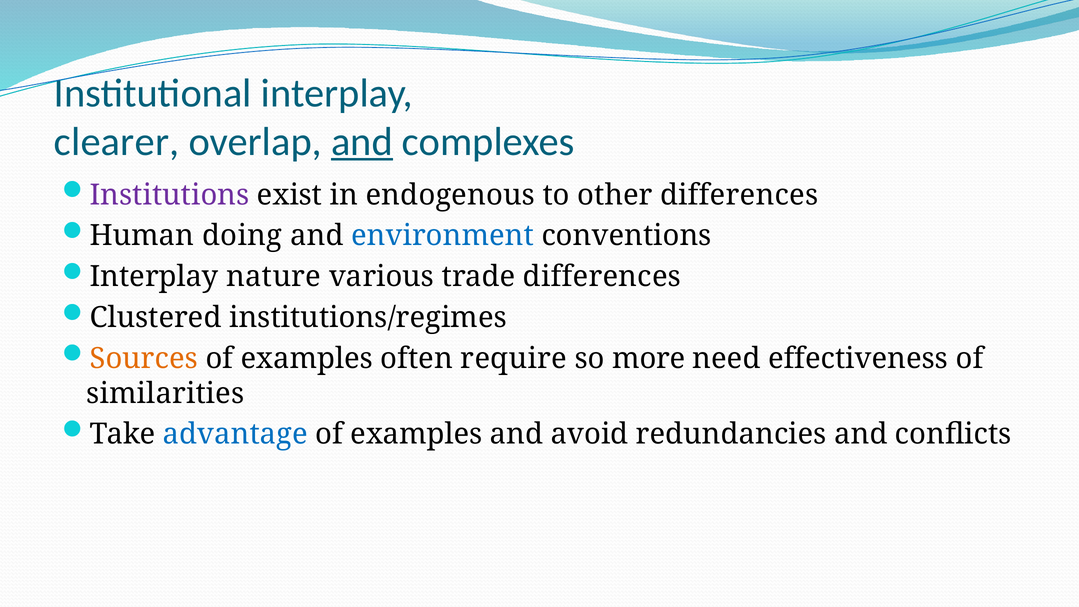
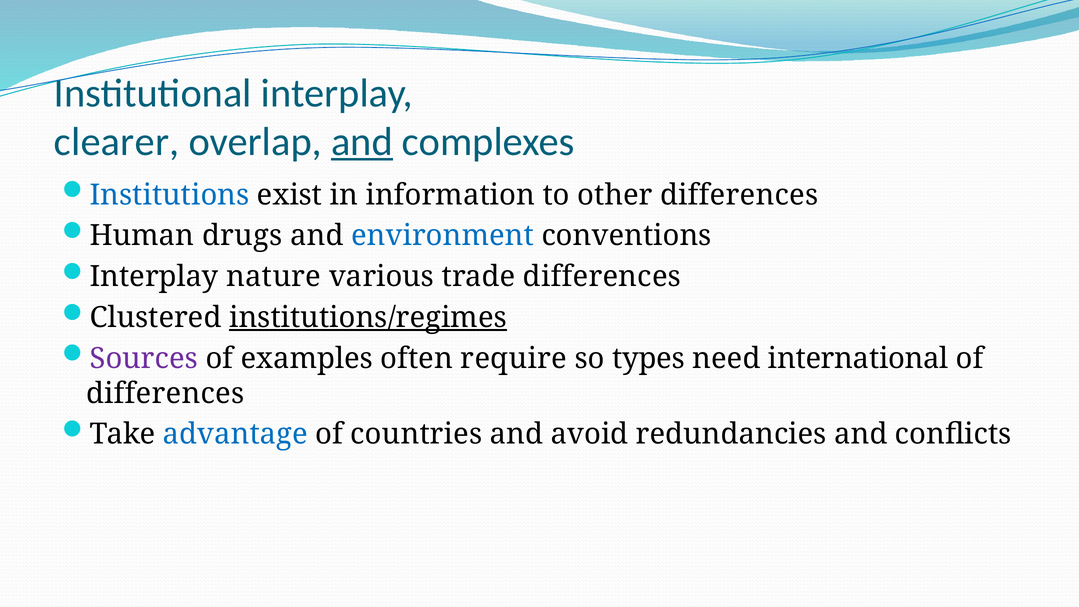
Institutions colour: purple -> blue (170, 195)
endogenous: endogenous -> information (450, 195)
doing: doing -> drugs (242, 236)
institutions/regimes underline: none -> present (368, 317)
Sources colour: orange -> purple (144, 358)
more: more -> types (649, 358)
effectiveness: effectiveness -> international (858, 358)
similarities: similarities -> differences (165, 393)
examples: examples -> countries (416, 434)
